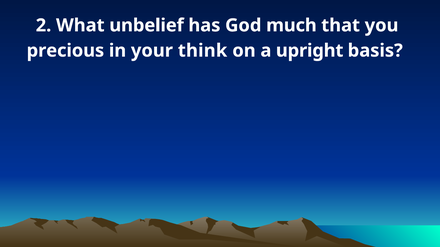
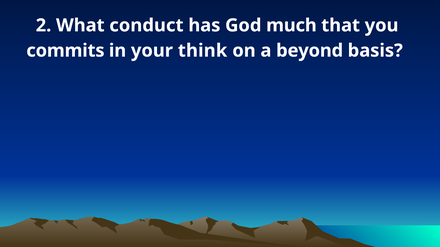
unbelief: unbelief -> conduct (146, 25)
precious: precious -> commits (65, 51)
upright: upright -> beyond (310, 51)
